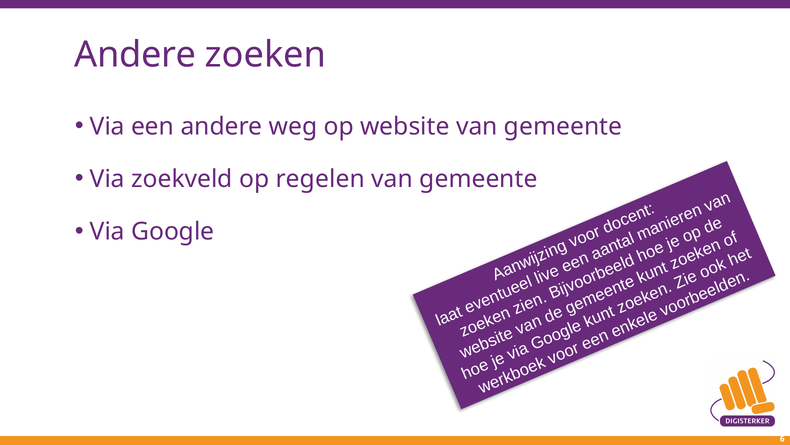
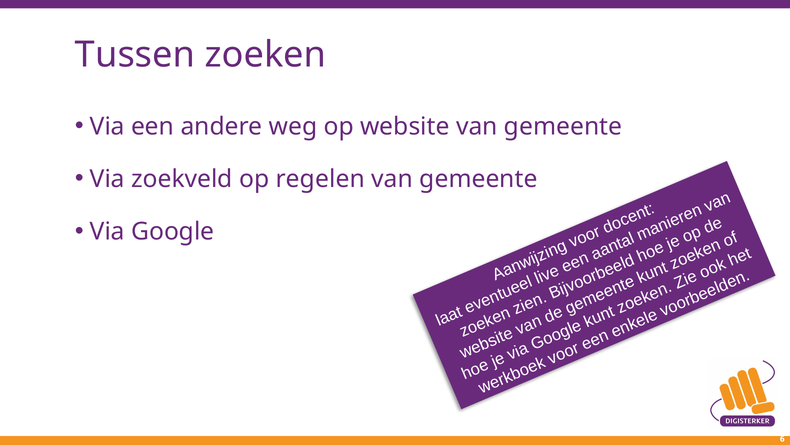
Andere: Andere -> Tussen (135, 55)
